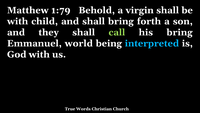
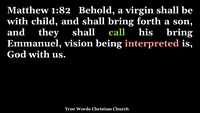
1:79: 1:79 -> 1:82 (61, 10)
world: world -> vision (79, 43)
interpreted colour: light blue -> pink (152, 43)
